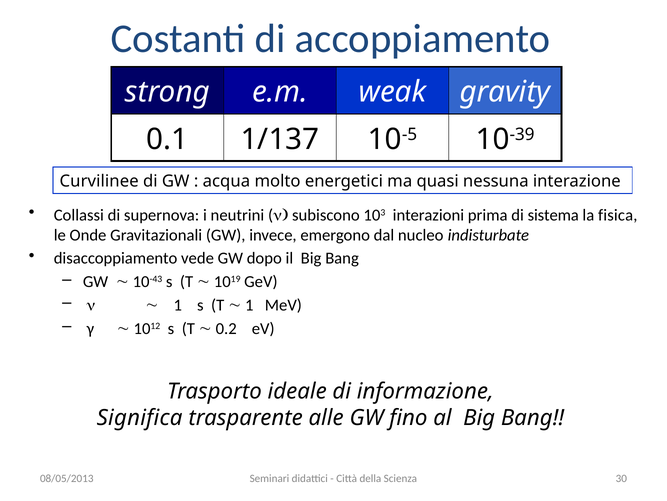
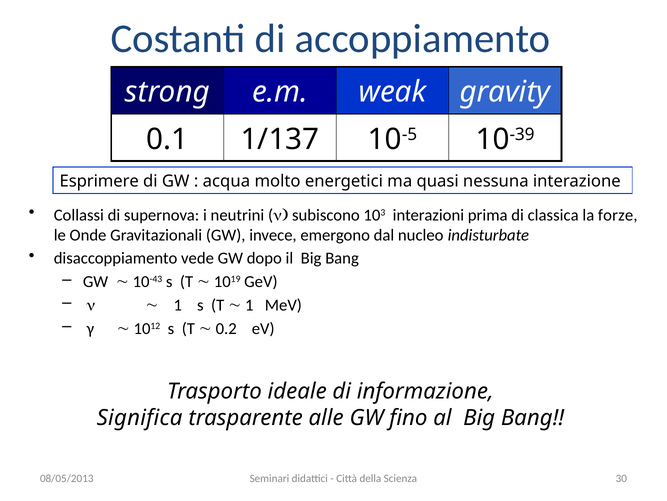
Curvilinee: Curvilinee -> Esprimere (99, 181)
sistema: sistema -> classica (553, 215)
fisica: fisica -> forze (618, 215)
